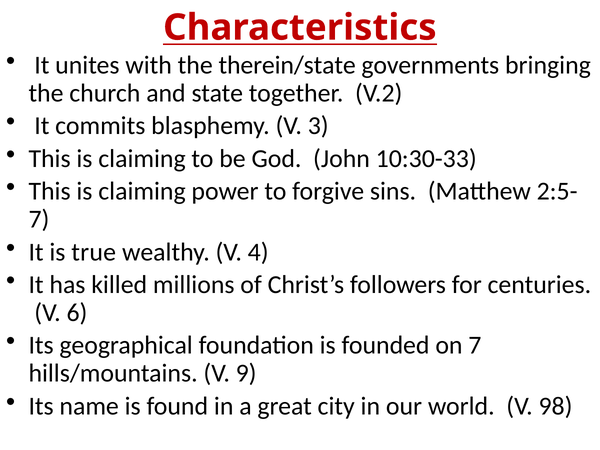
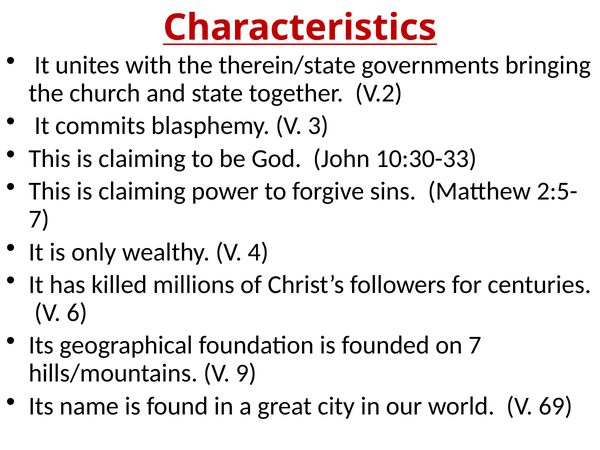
true: true -> only (94, 252)
98: 98 -> 69 (556, 406)
